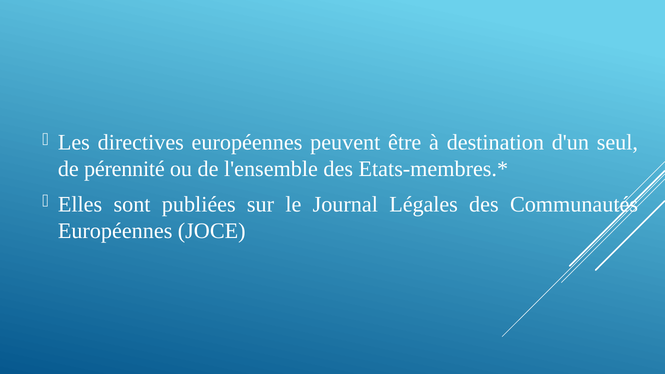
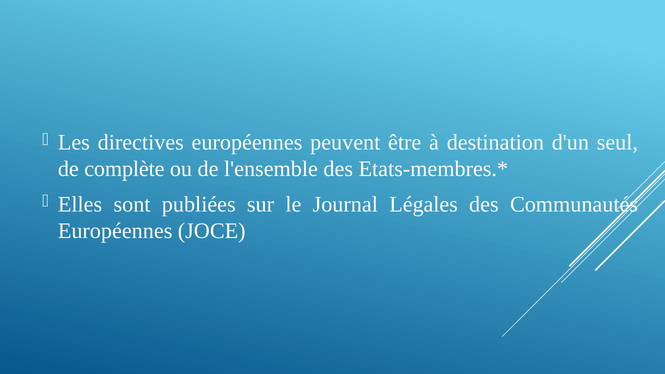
pérennité: pérennité -> complète (124, 169)
